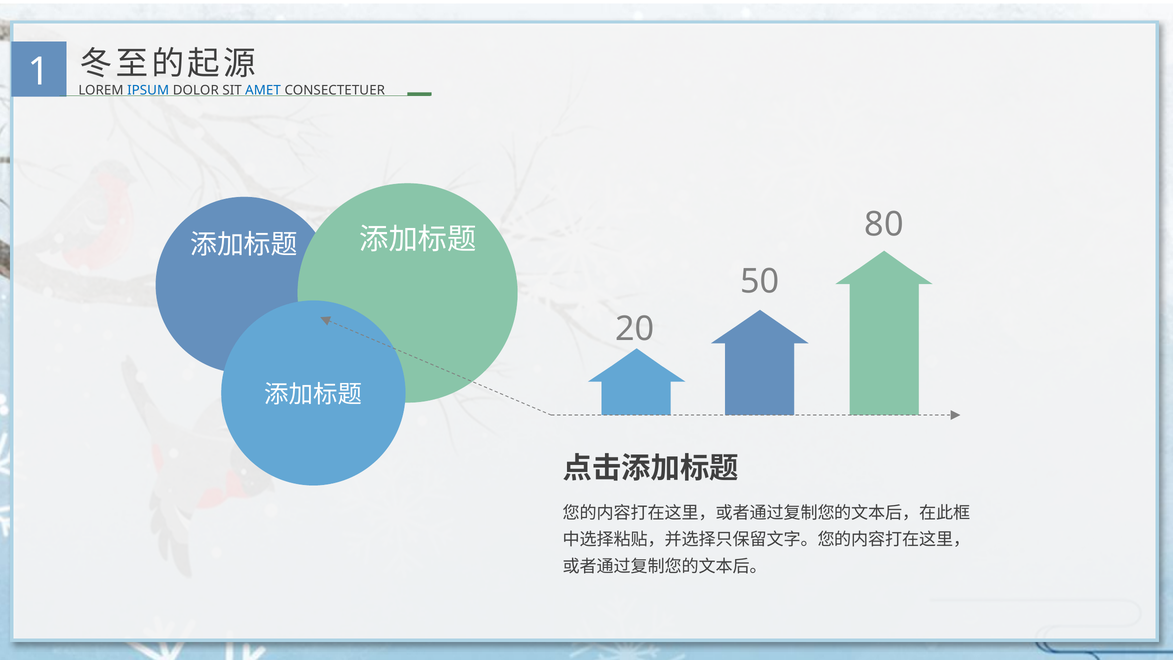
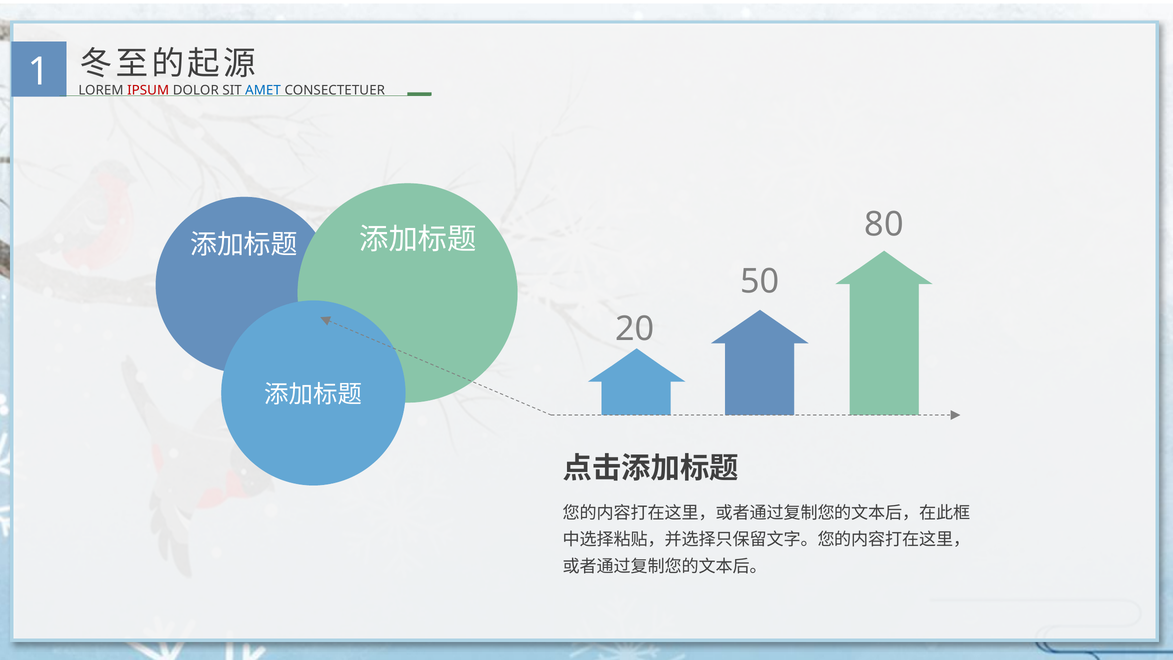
IPSUM colour: blue -> red (148, 90)
